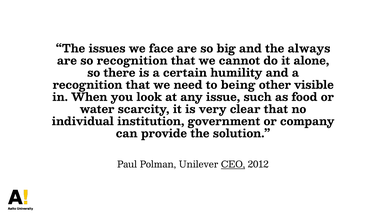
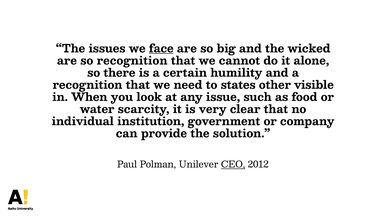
face underline: none -> present (161, 49)
always: always -> wicked (309, 49)
being: being -> states (238, 85)
